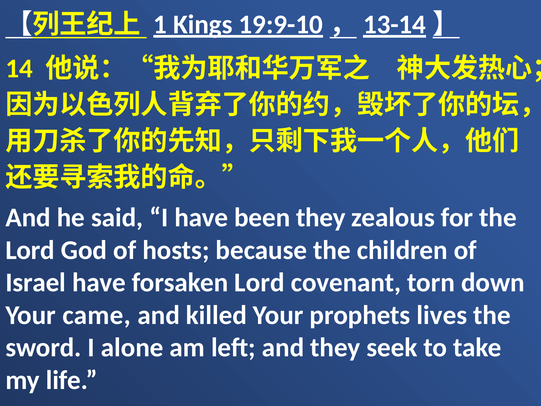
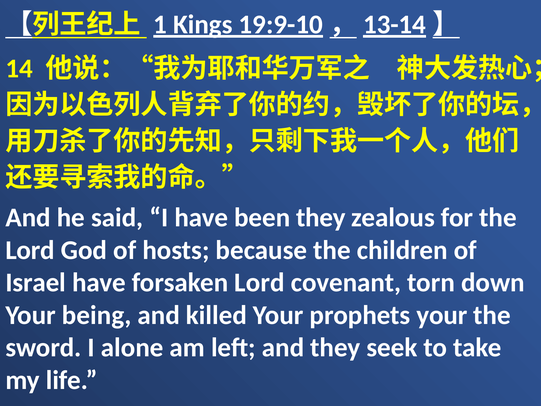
came: came -> being (97, 315)
prophets lives: lives -> your (442, 315)
